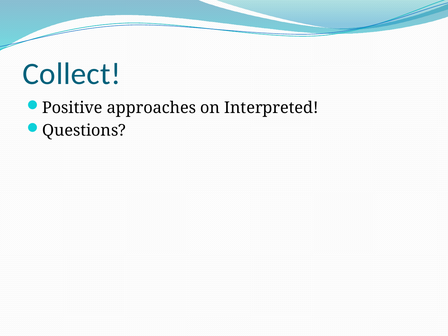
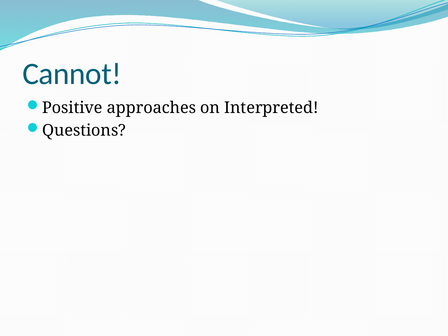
Collect: Collect -> Cannot (72, 74)
